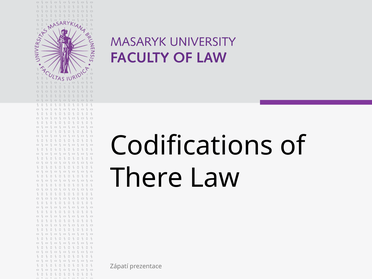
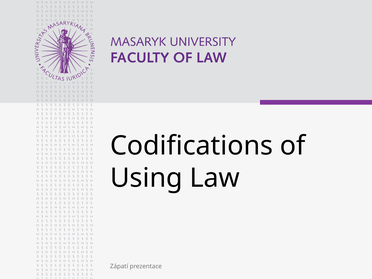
There: There -> Using (146, 178)
